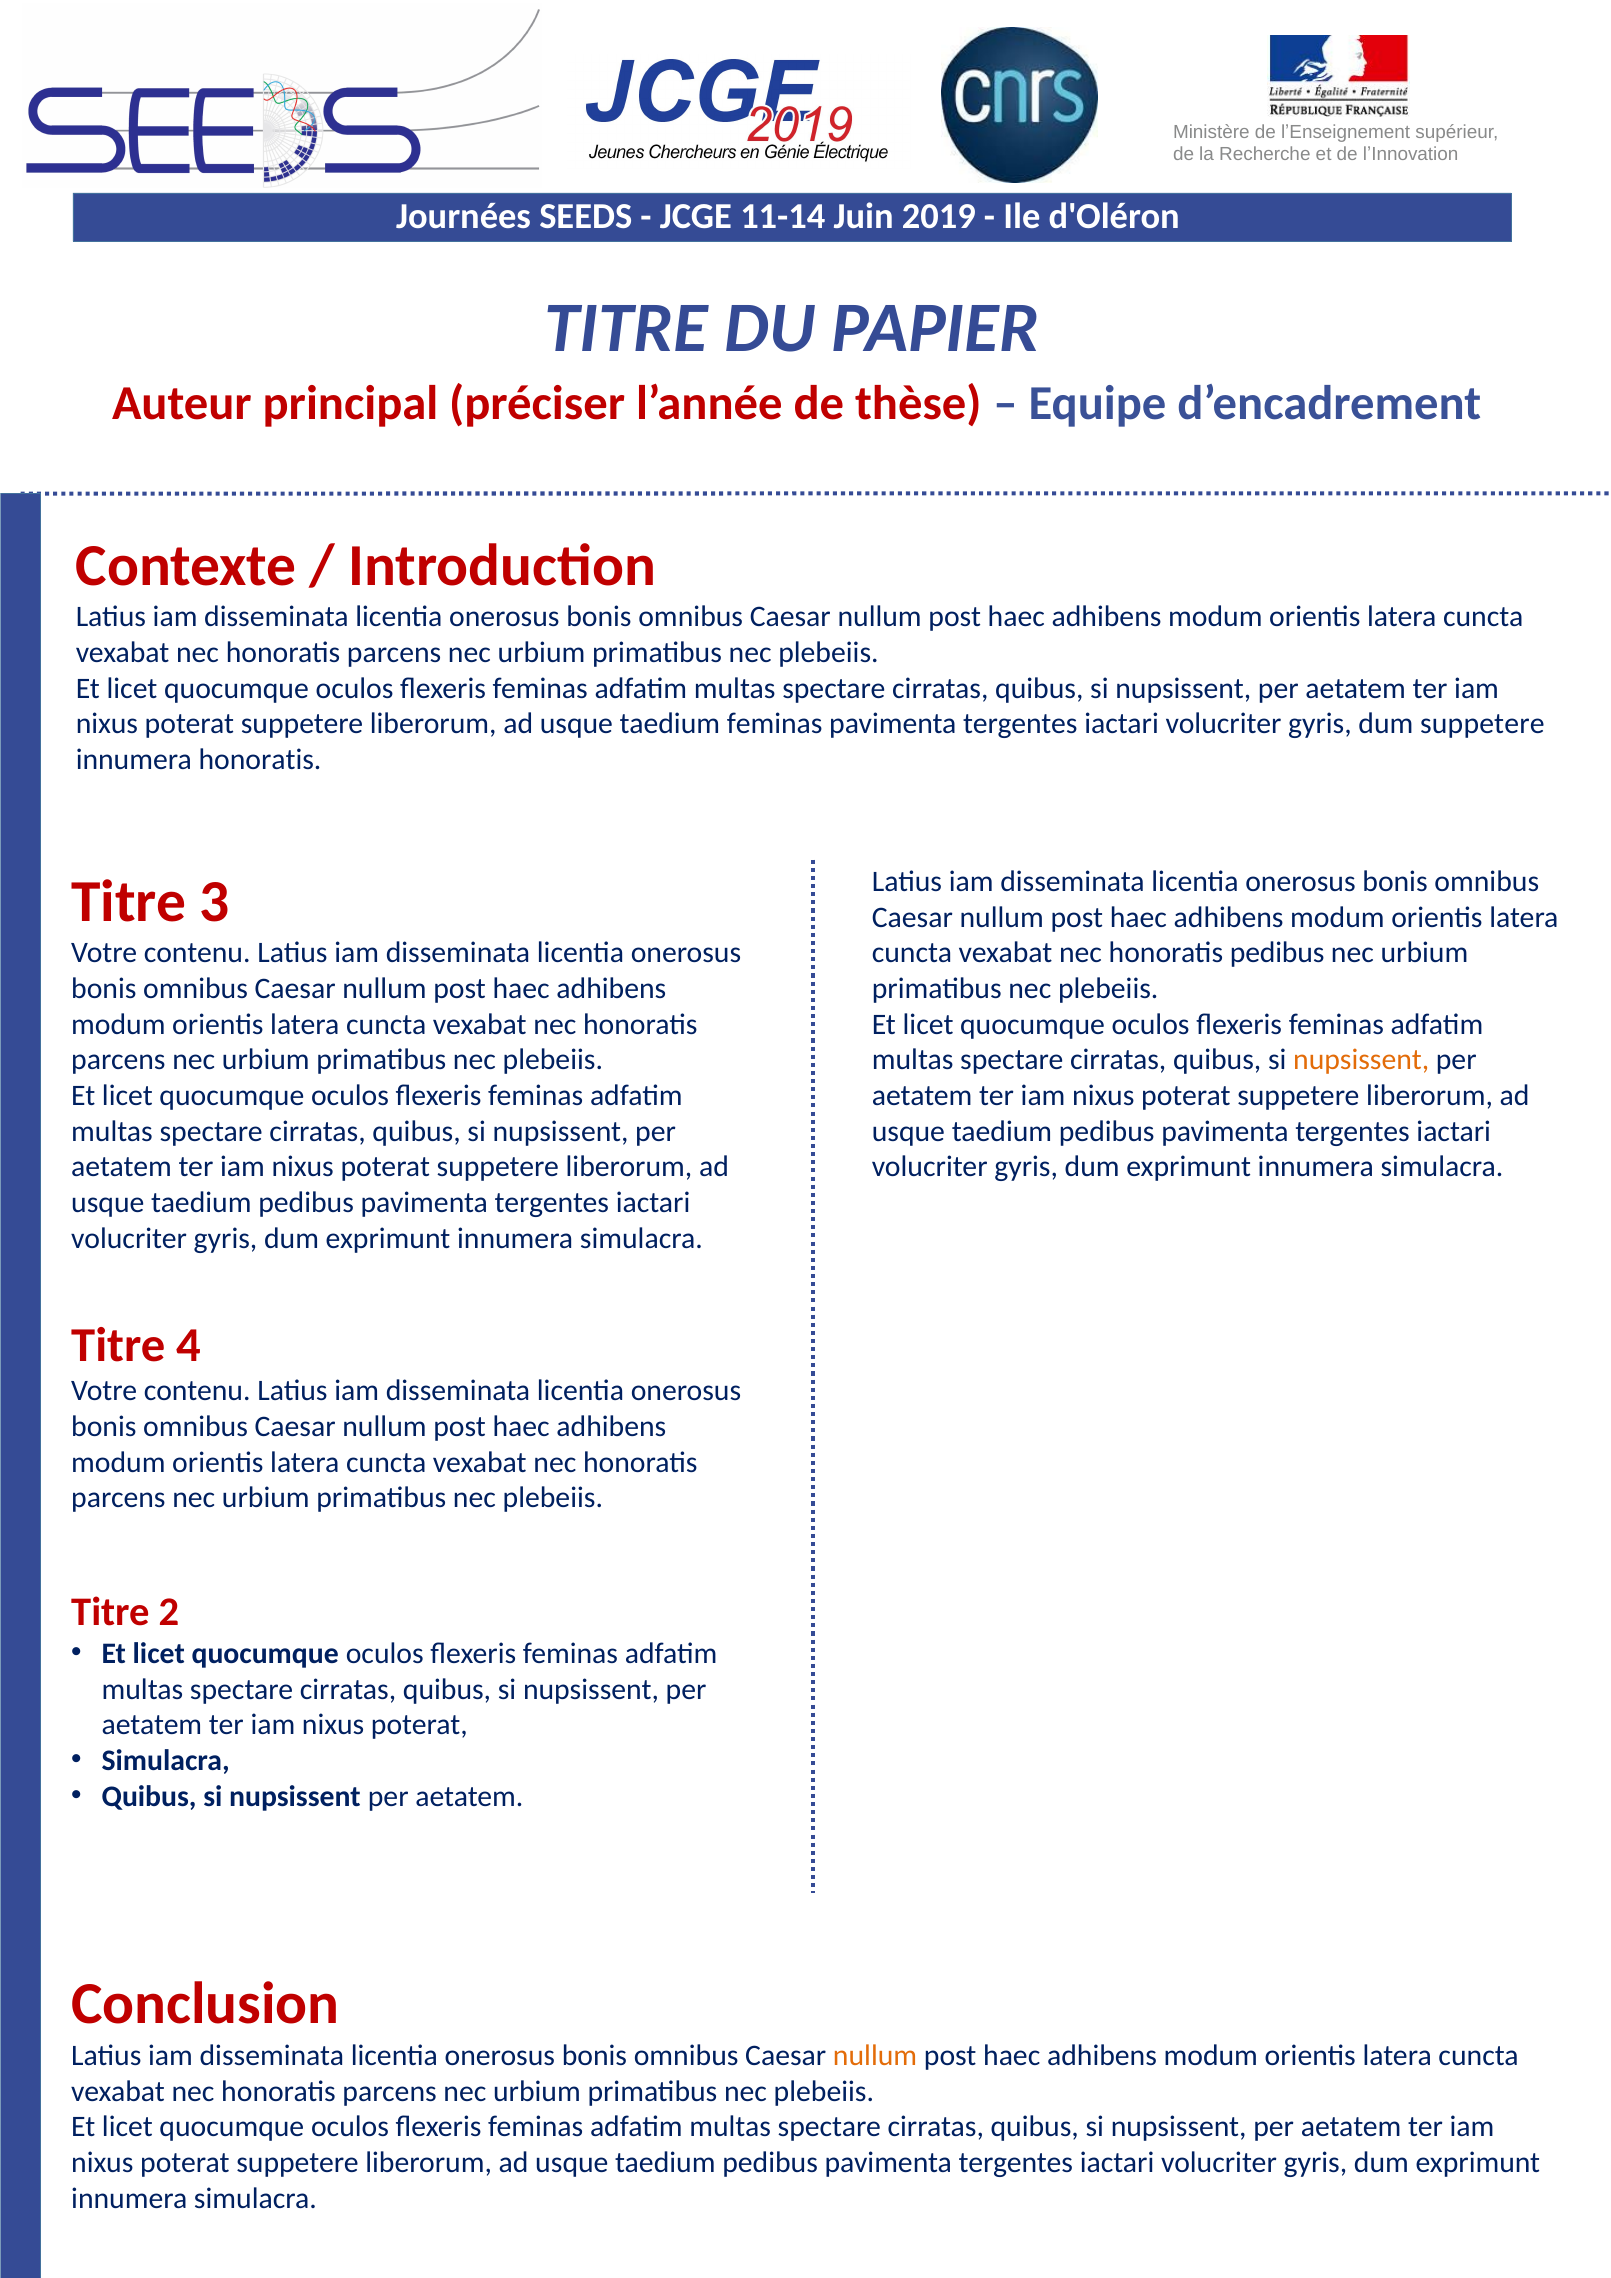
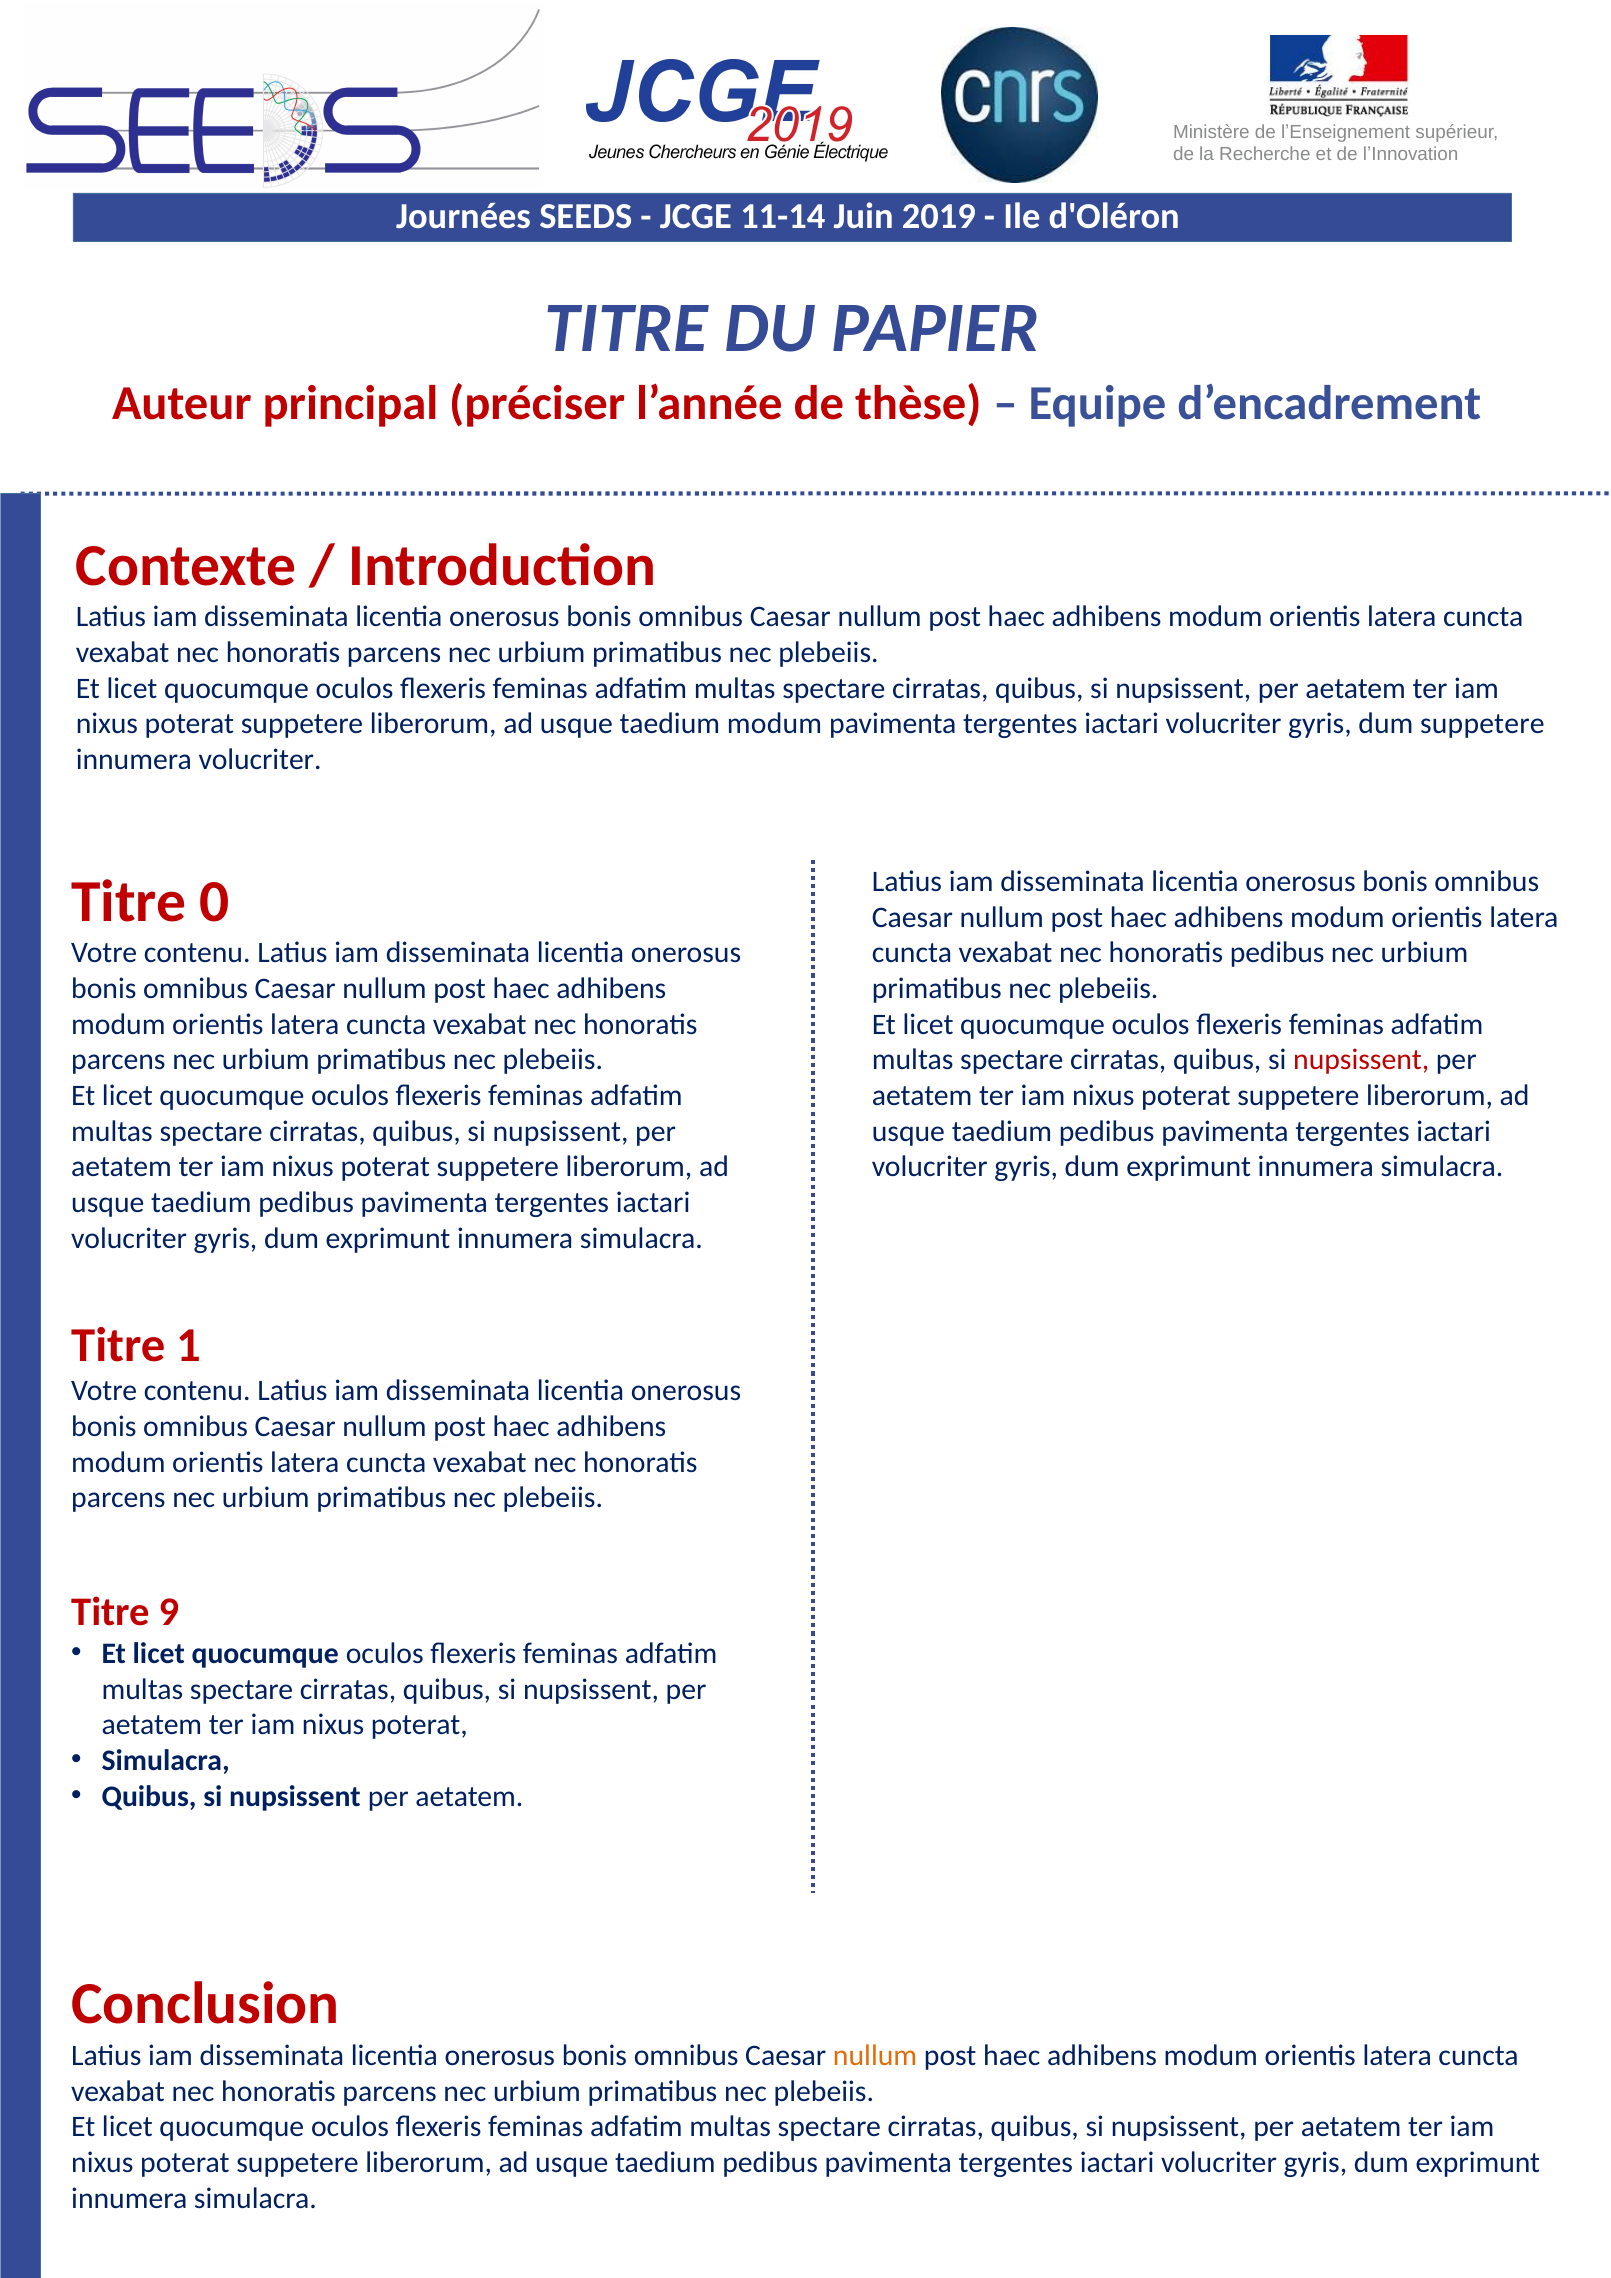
taedium feminas: feminas -> modum (775, 724)
innumera honoratis: honoratis -> volucriter (260, 760)
3: 3 -> 0 (215, 901)
nupsissent colour: orange -> red (1361, 1060)
4: 4 -> 1 (189, 1345)
2: 2 -> 9 (169, 1612)
